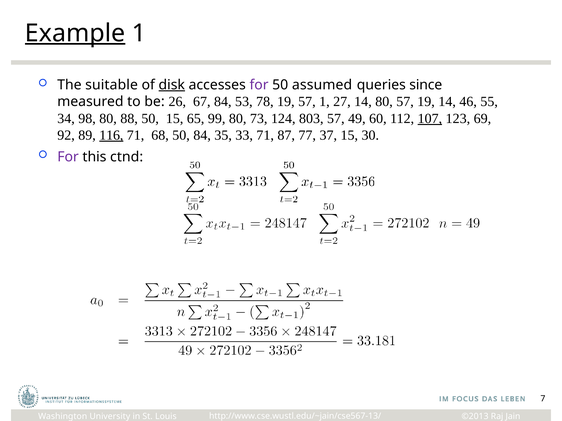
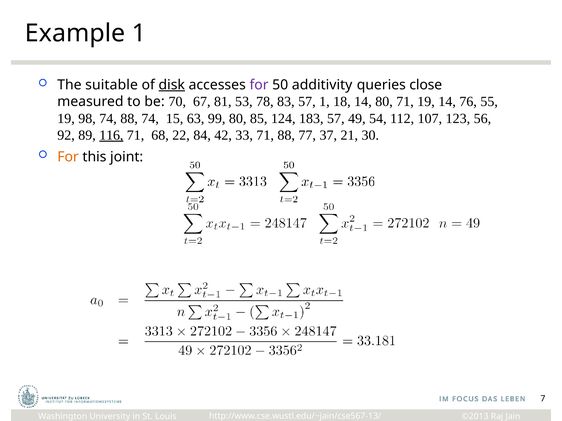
Example underline: present -> none (75, 33)
assumed: assumed -> additivity (322, 85)
since: since -> close (426, 85)
26: 26 -> 70 (177, 102)
67 84: 84 -> 81 (223, 102)
78 19: 19 -> 83 (286, 102)
27: 27 -> 18 (342, 102)
80 57: 57 -> 71 (405, 102)
46: 46 -> 76 (468, 102)
34: 34 -> 19 (66, 119)
98 80: 80 -> 74 (108, 119)
88 50: 50 -> 74 (150, 119)
65: 65 -> 63 (196, 119)
73: 73 -> 85 (259, 119)
803: 803 -> 183 (311, 119)
60: 60 -> 54 (378, 119)
107 underline: present -> none (430, 119)
69: 69 -> 56 (482, 119)
68 50: 50 -> 22 (181, 135)
35: 35 -> 42 (223, 135)
71 87: 87 -> 88 (286, 135)
37 15: 15 -> 21 (349, 135)
For colour: purple -> orange (68, 157)
ctnd: ctnd -> joint (127, 157)
